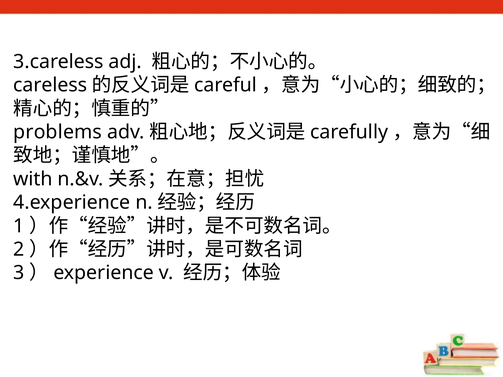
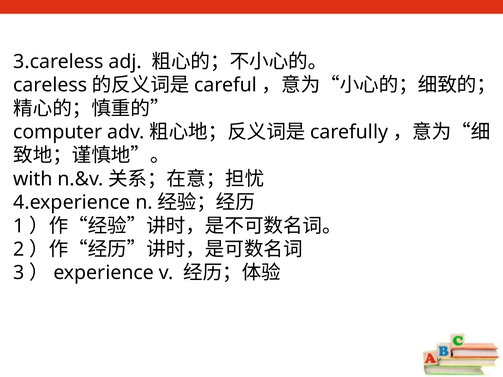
problems: problems -> computer (58, 132)
